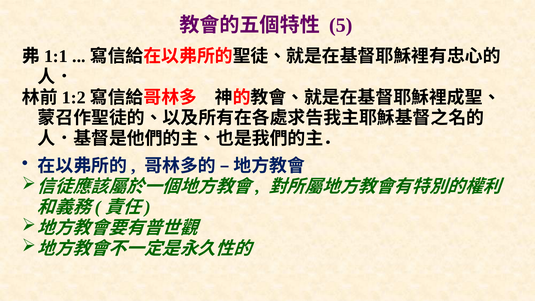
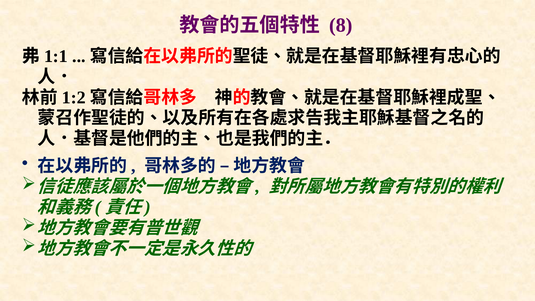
5: 5 -> 8 (341, 25)
